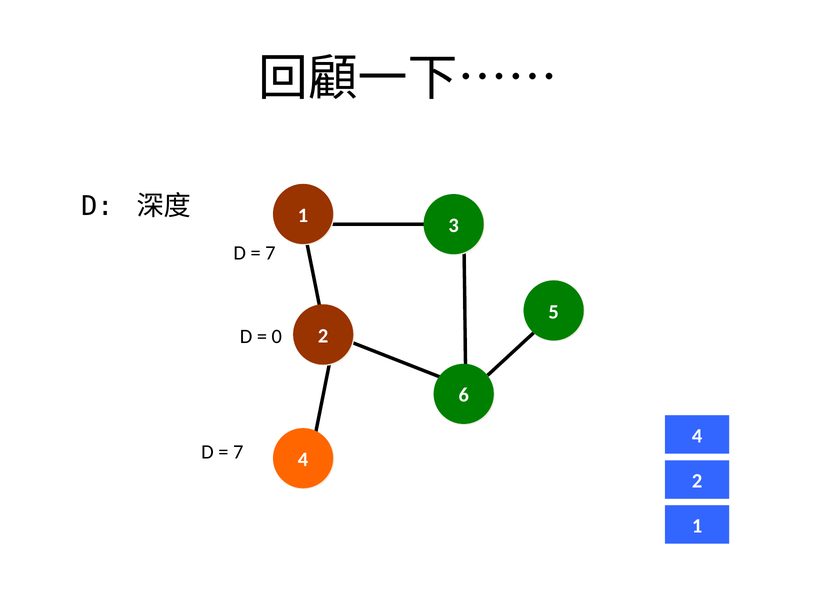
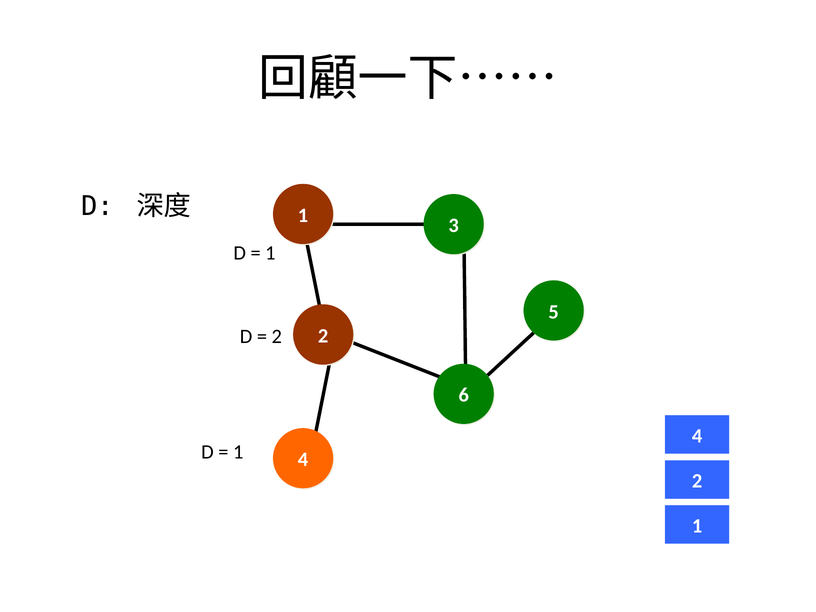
7: 7 -> 1 (270, 253)
0: 0 -> 2 (277, 337)
7: 7 -> 1 (238, 452)
